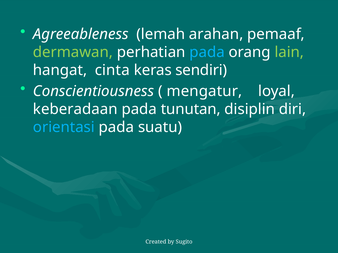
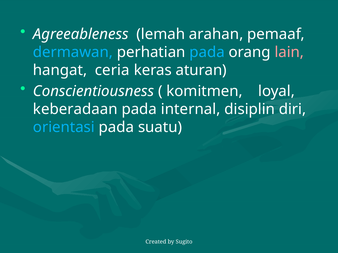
dermawan colour: light green -> light blue (73, 52)
lain colour: light green -> pink (289, 52)
cinta: cinta -> ceria (112, 70)
sendiri: sendiri -> aturan (201, 70)
mengatur: mengatur -> komitmen (204, 91)
tunutan: tunutan -> internal (191, 109)
